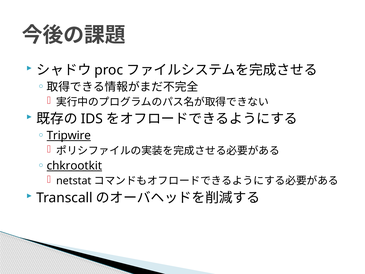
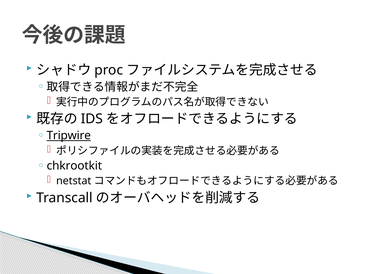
chkrootkit underline: present -> none (74, 166)
